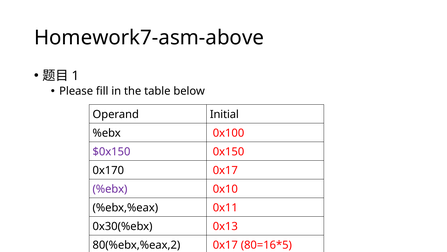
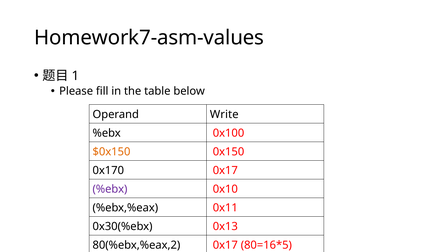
Homework7-asm-above: Homework7-asm-above -> Homework7-asm-values (149, 38)
Initial: Initial -> Write (224, 114)
$0x150 colour: purple -> orange (111, 152)
